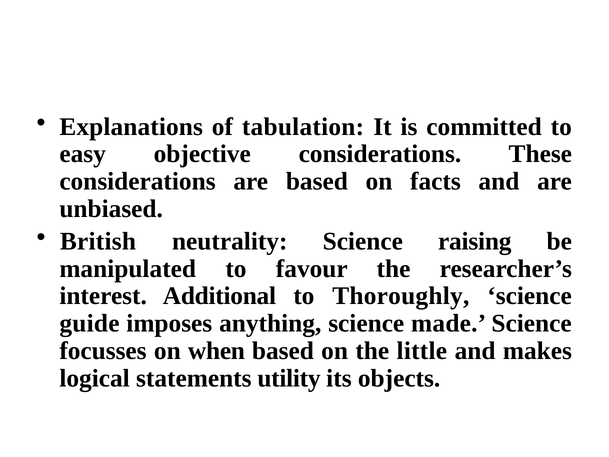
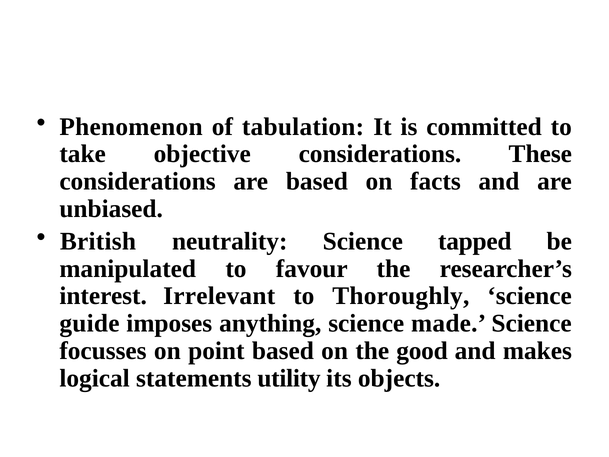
Explanations: Explanations -> Phenomenon (131, 127)
easy: easy -> take (83, 154)
raising: raising -> tapped (475, 241)
Additional: Additional -> Irrelevant (219, 296)
when: when -> point (216, 351)
little: little -> good (422, 351)
